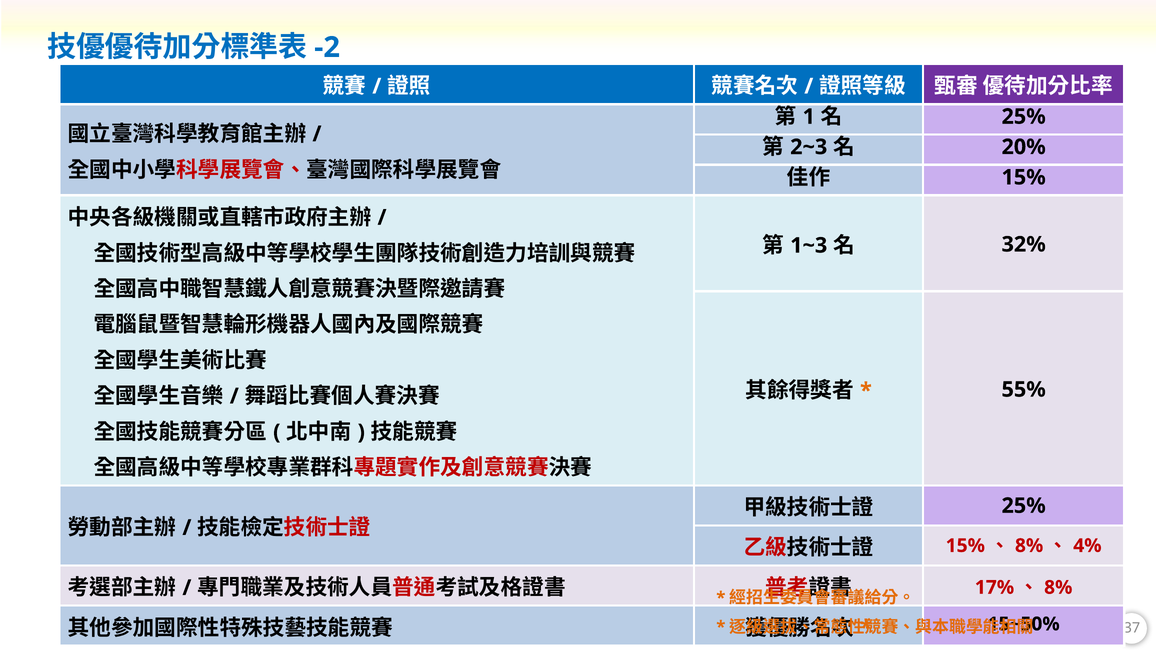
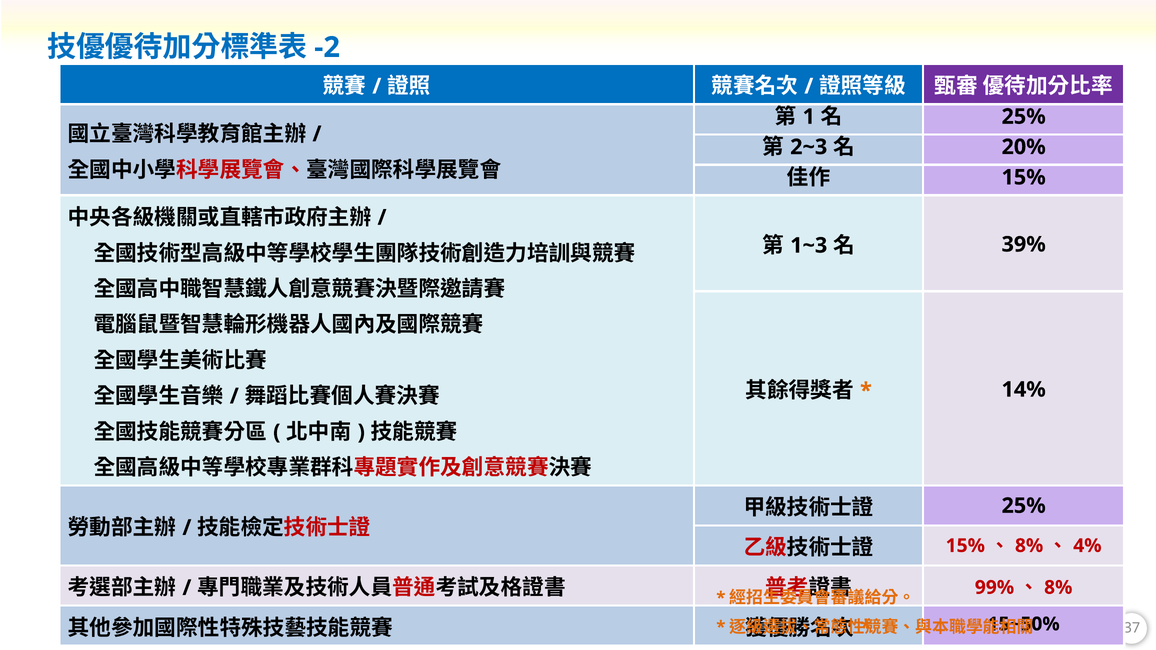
32%: 32% -> 39% (1024, 245)
55%: 55% -> 14% (1024, 390)
17%: 17% -> 99% (994, 588)
